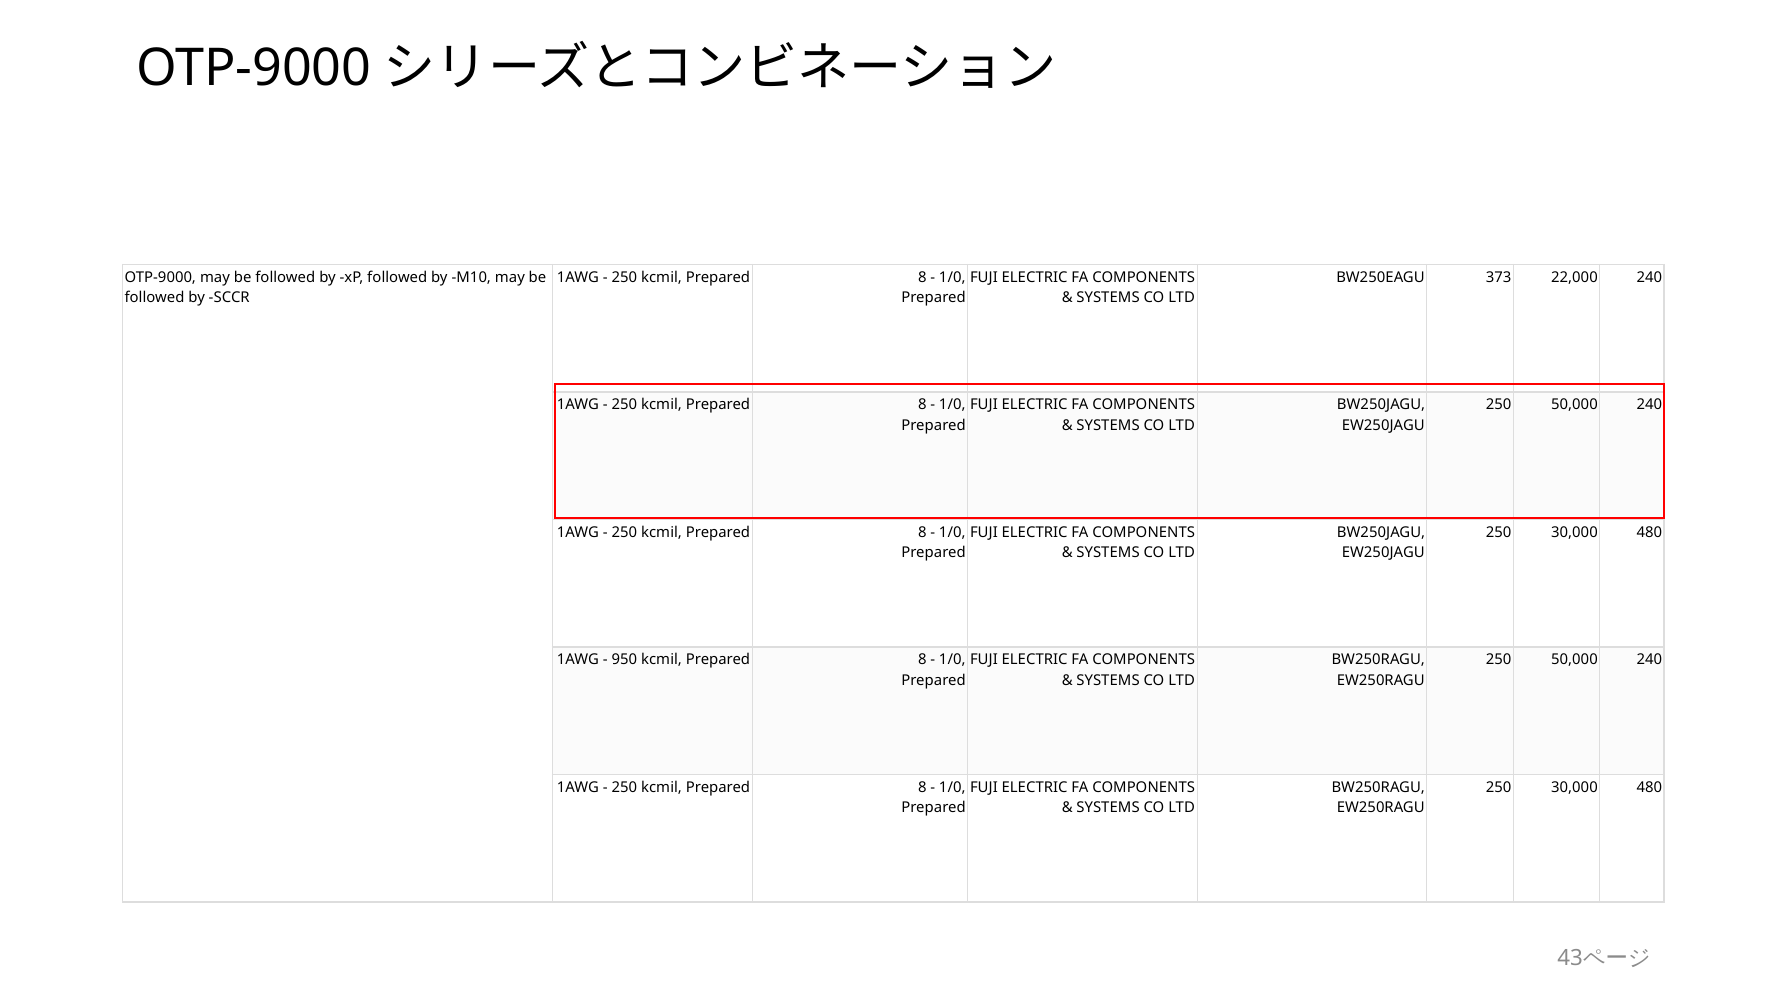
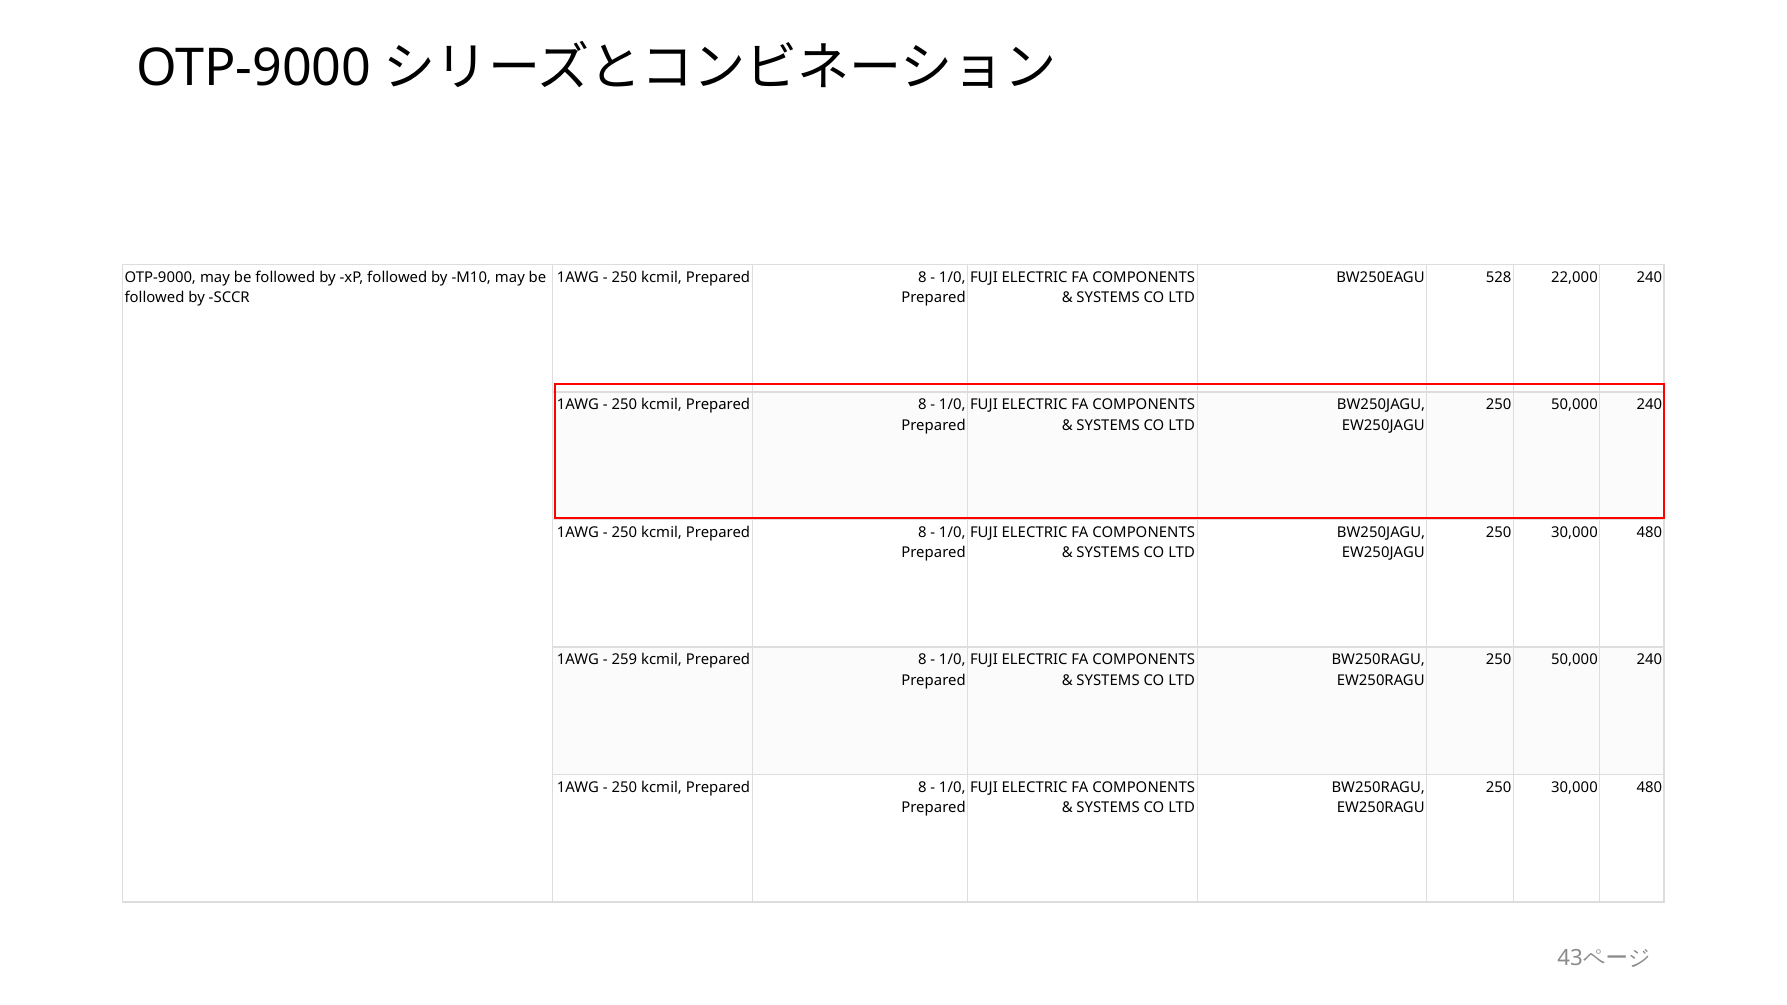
373: 373 -> 528 (1499, 277)
950: 950 -> 259 (624, 660)
